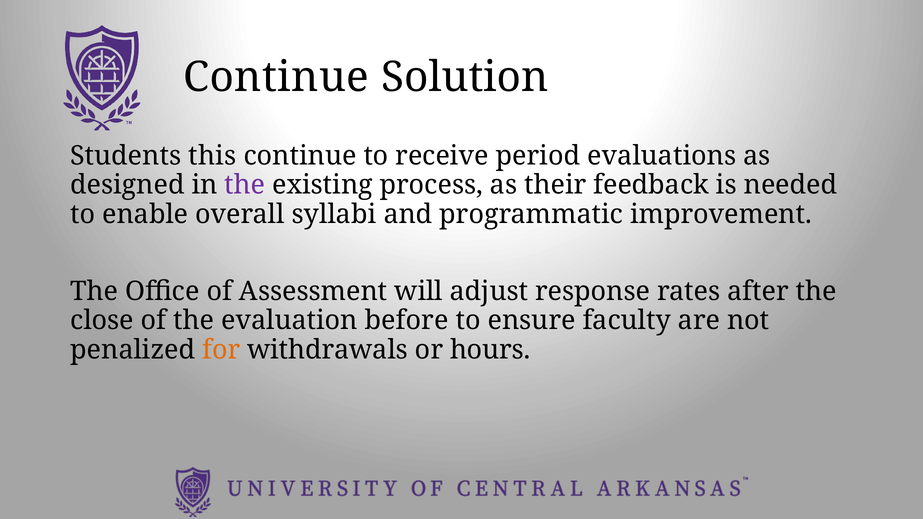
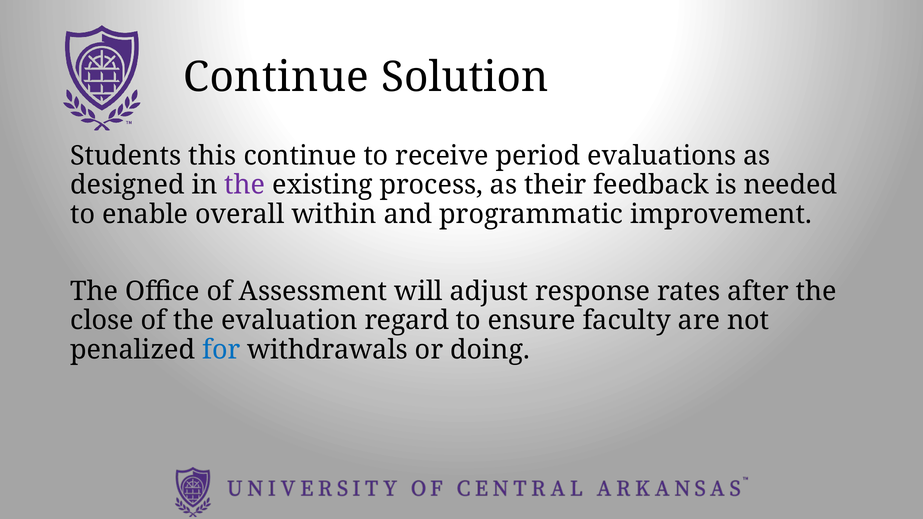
syllabi: syllabi -> within (334, 214)
before: before -> regard (407, 321)
for colour: orange -> blue (221, 350)
hours: hours -> doing (490, 350)
